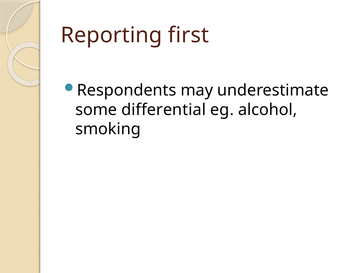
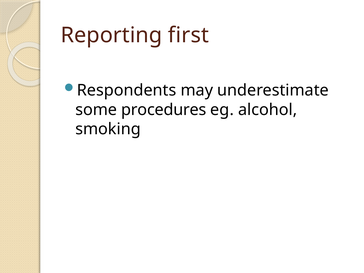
differential: differential -> procedures (164, 110)
